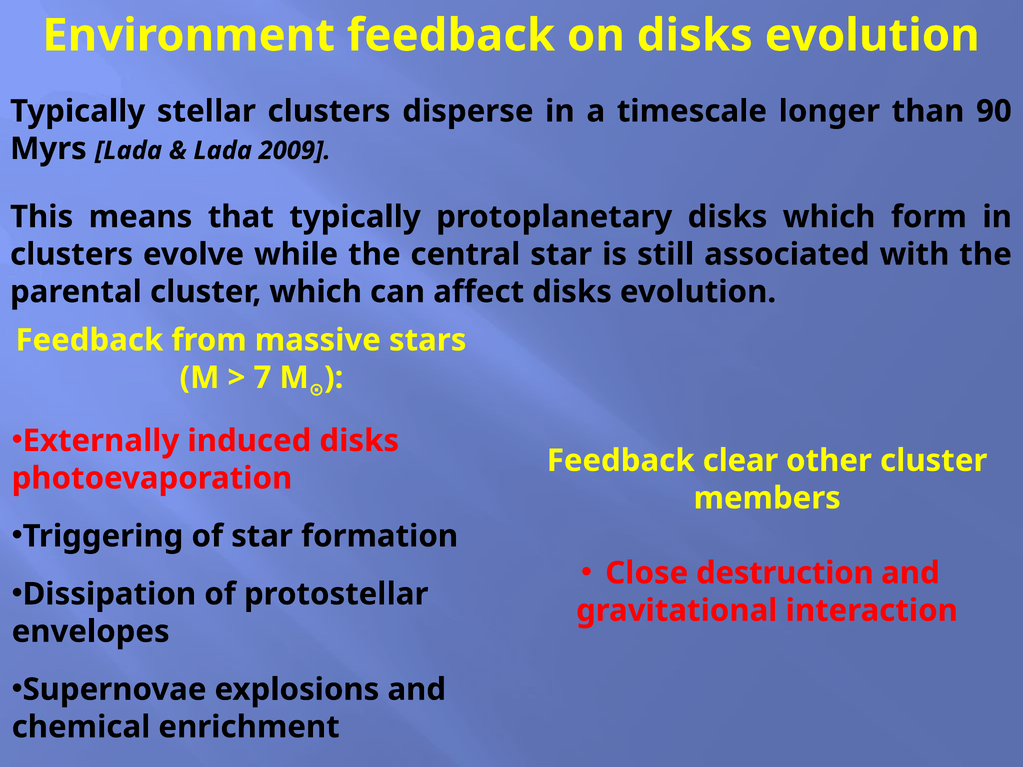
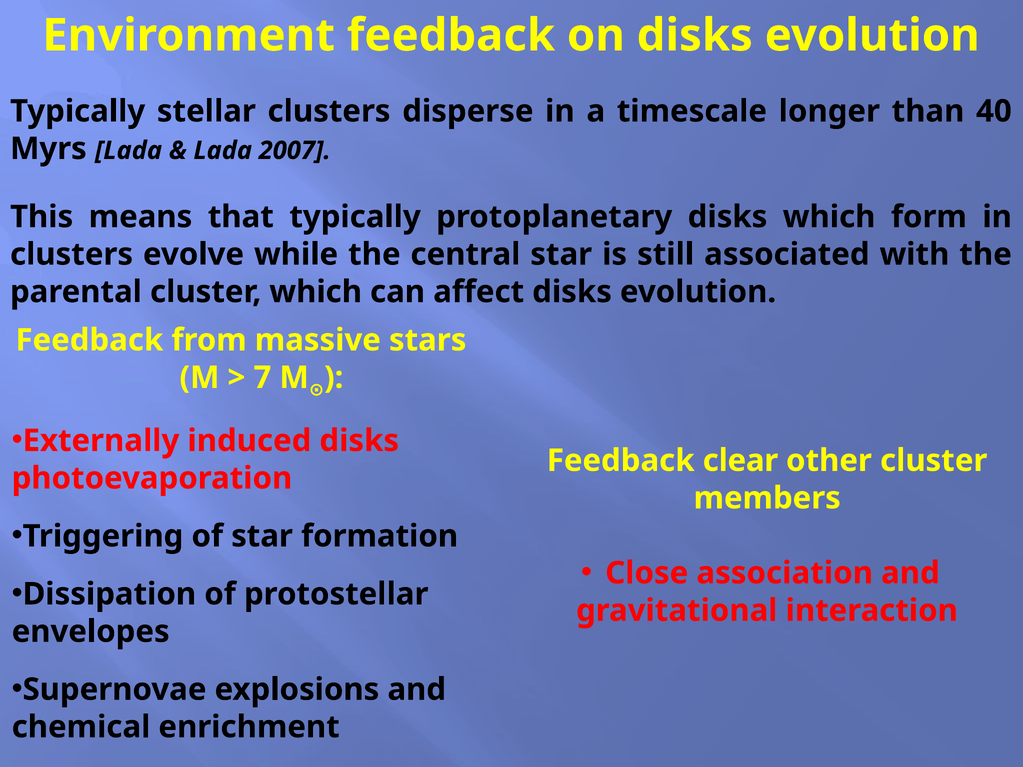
90: 90 -> 40 (994, 111)
2009: 2009 -> 2007 (295, 151)
destruction: destruction -> association (785, 573)
